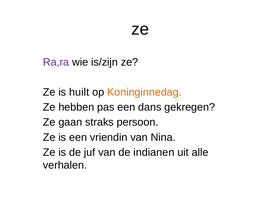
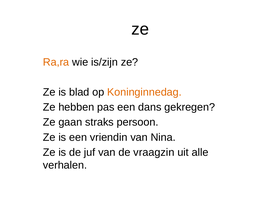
Ra,ra colour: purple -> orange (56, 62)
huilt: huilt -> blad (79, 92)
indianen: indianen -> vraagzin (154, 152)
